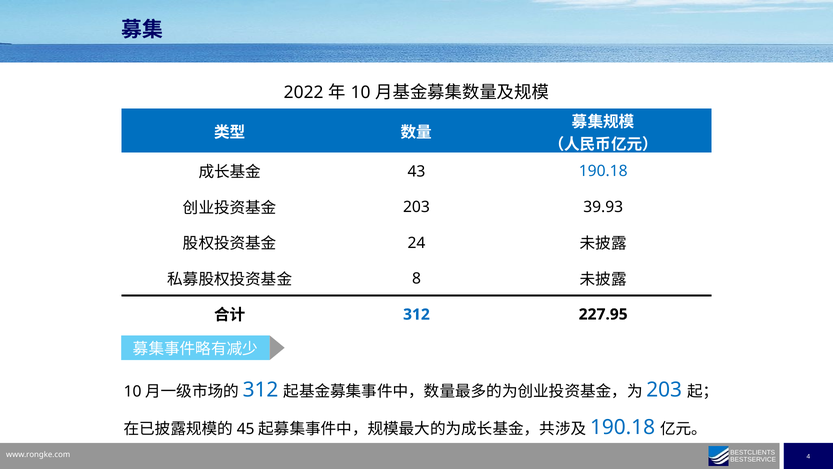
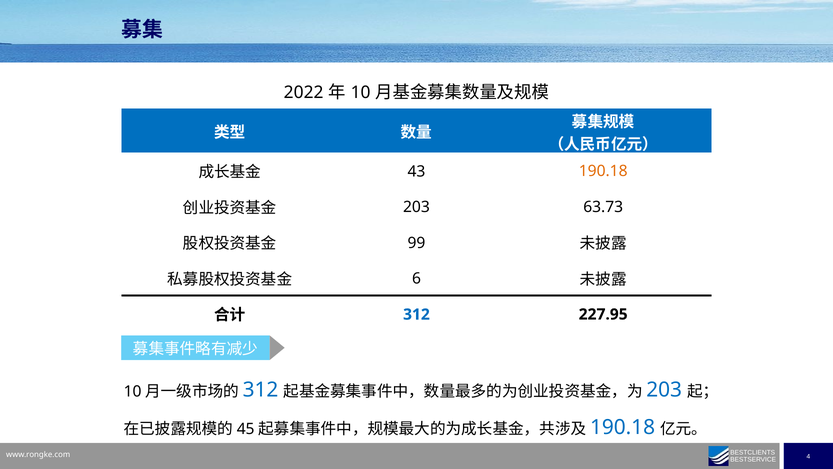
190.18 colour: blue -> orange (603, 171)
39.93: 39.93 -> 63.73 (603, 207)
24: 24 -> 99 (416, 243)
8: 8 -> 6 (417, 278)
